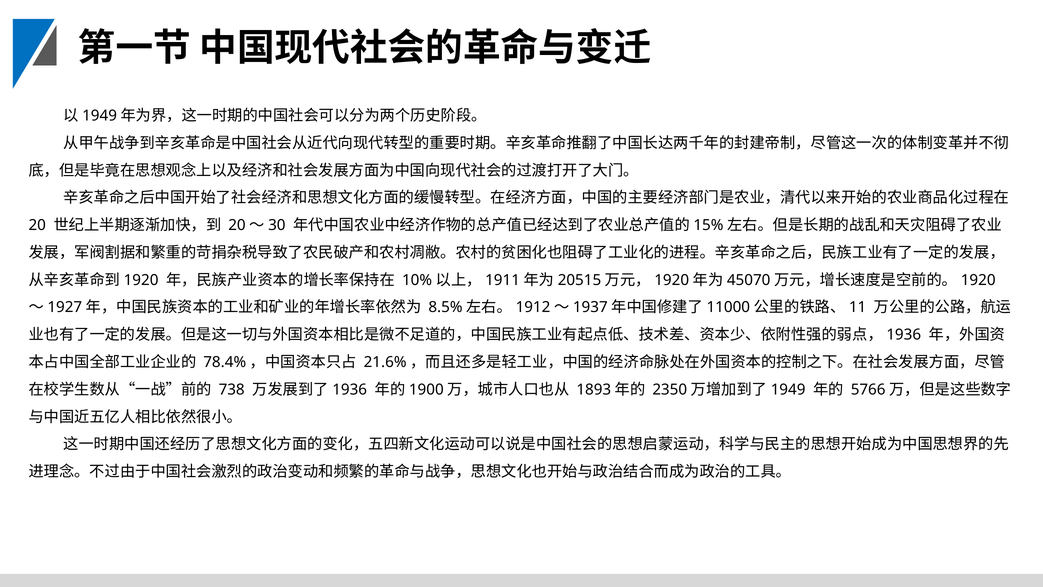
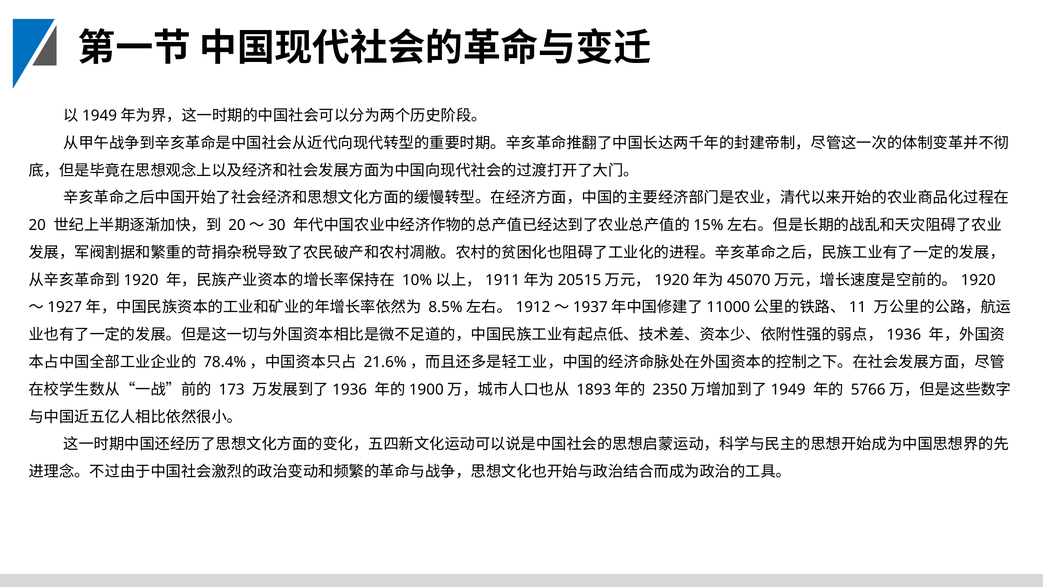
738: 738 -> 173 (232, 389)
